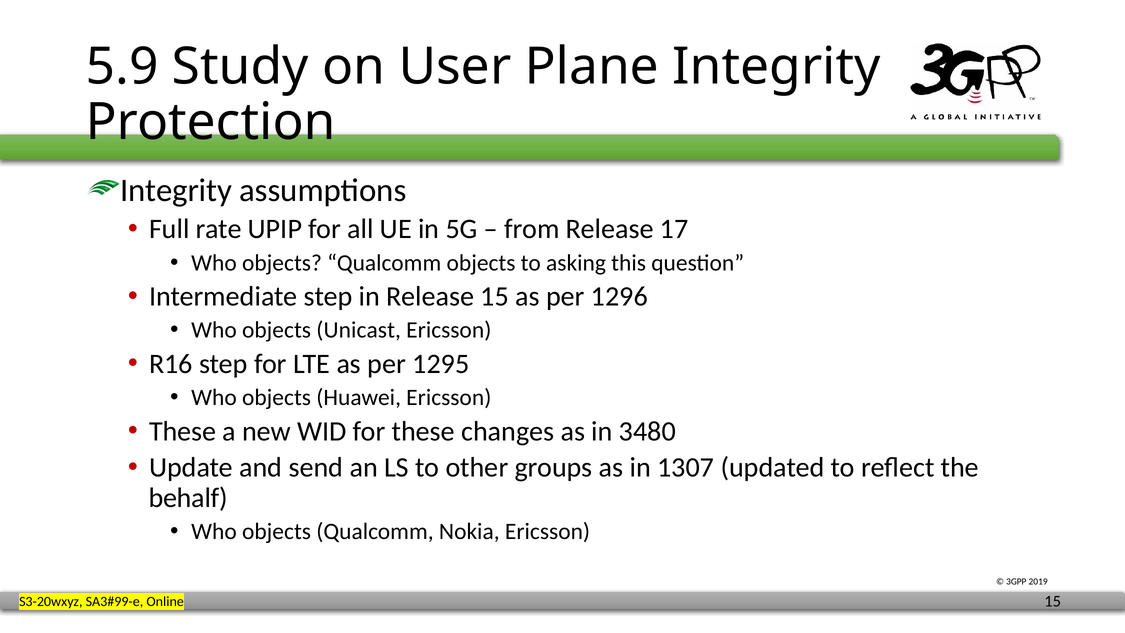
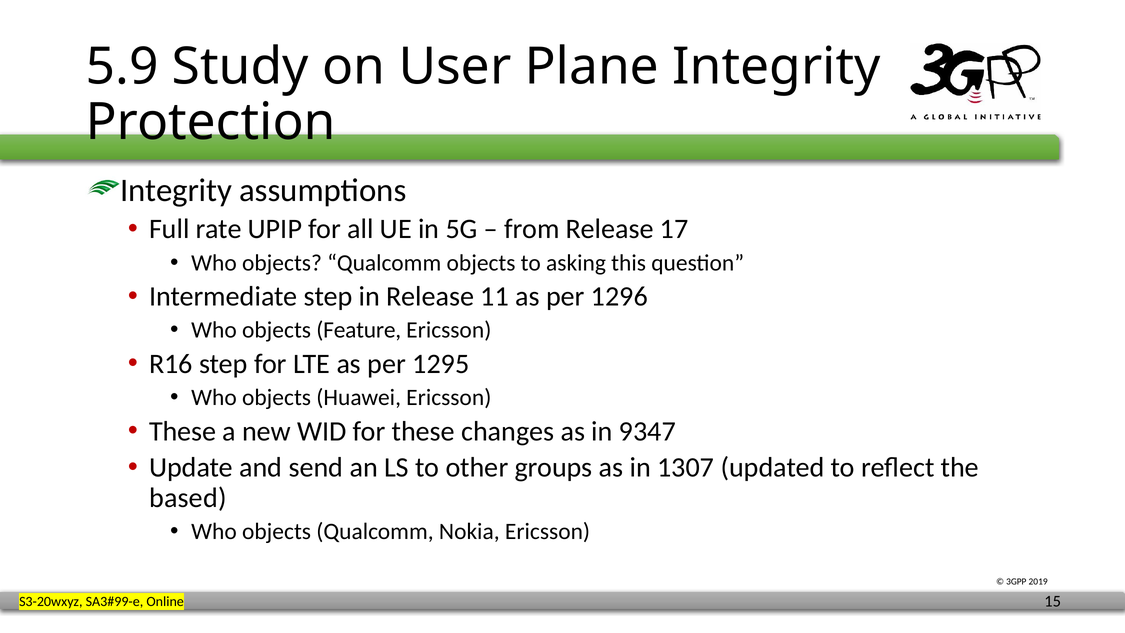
Release 15: 15 -> 11 (495, 296)
Unicast: Unicast -> Feature (359, 330)
3480: 3480 -> 9347 (647, 431)
behalf: behalf -> based (188, 498)
